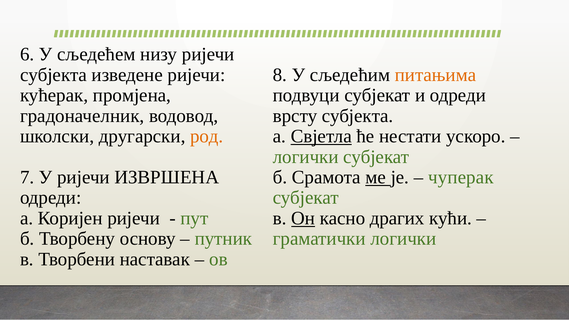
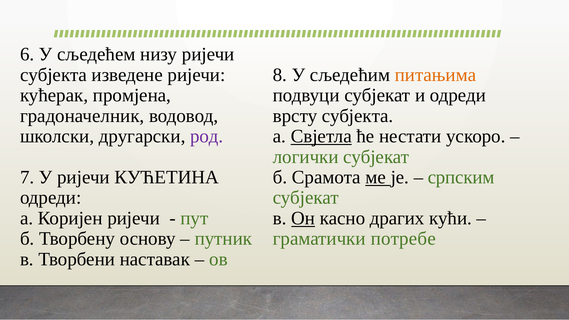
род colour: orange -> purple (207, 136)
ИЗВРШЕНА: ИЗВРШЕНА -> КУЋЕТИНА (167, 177)
чуперак: чуперак -> српским (461, 177)
граматички логички: логички -> потребе (403, 239)
